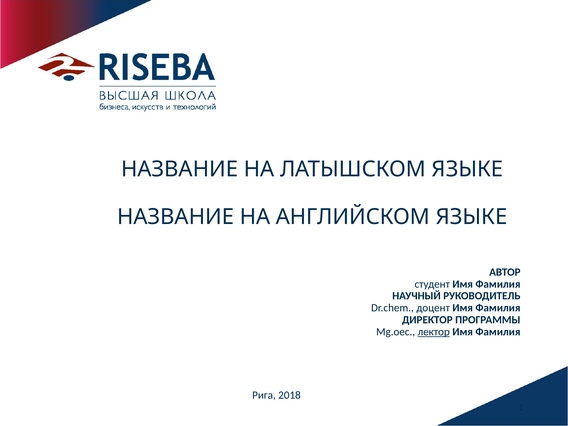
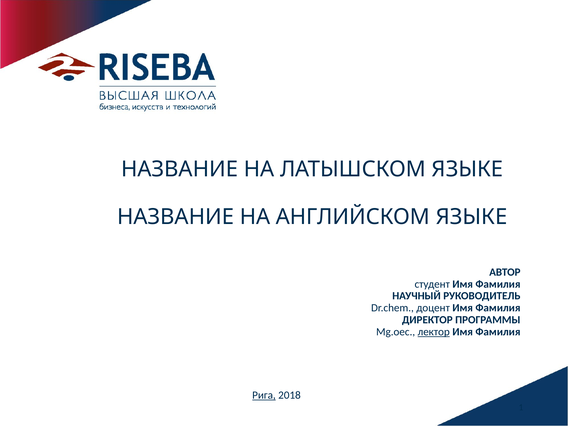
Рига underline: none -> present (264, 395)
